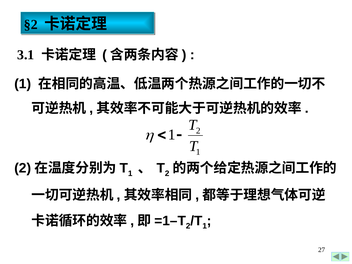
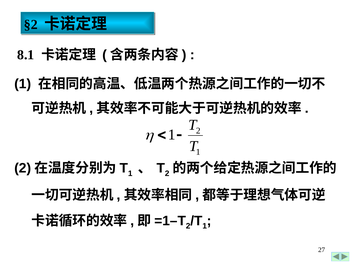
3.1: 3.1 -> 8.1 (26, 55)
